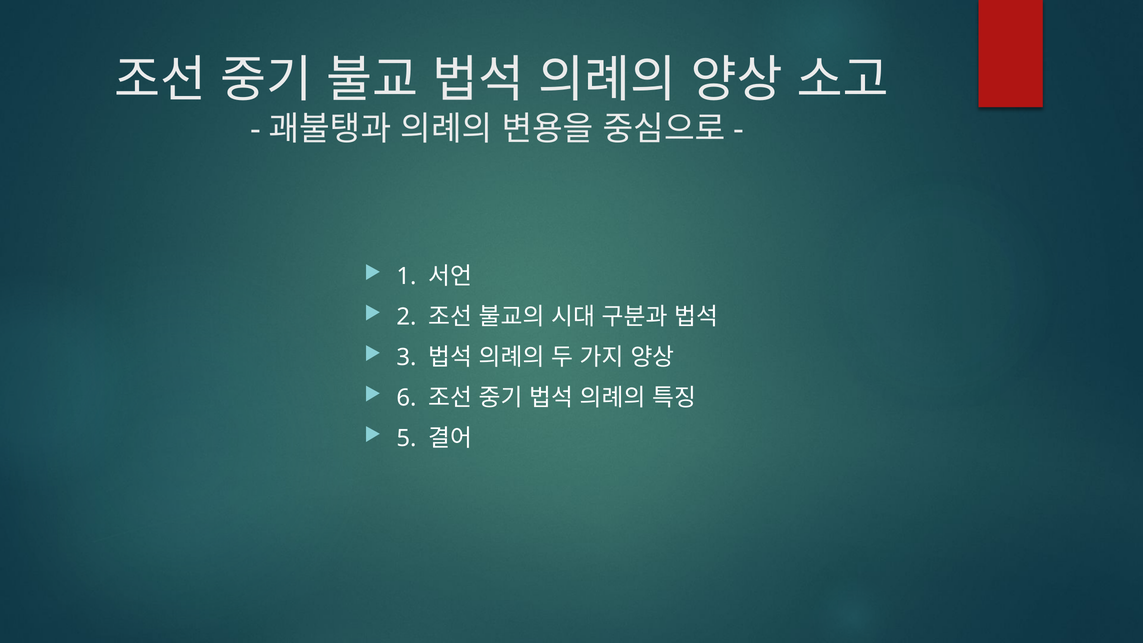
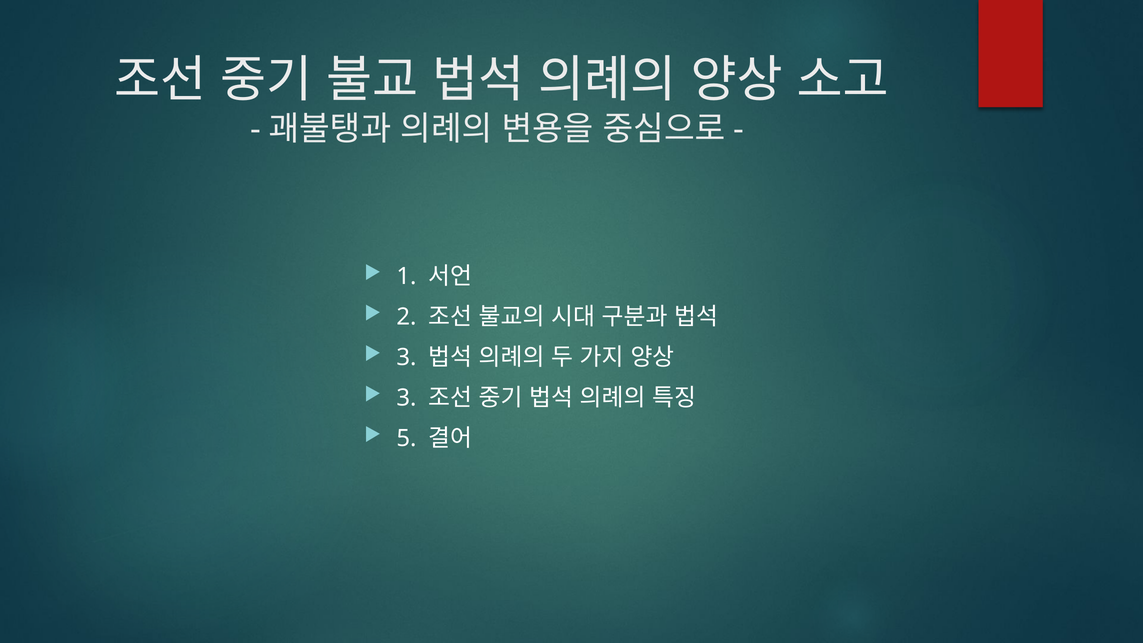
6: 6 -> 3 (406, 398)
